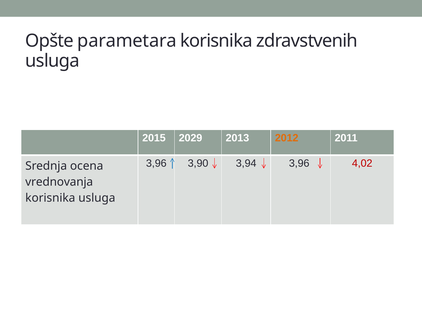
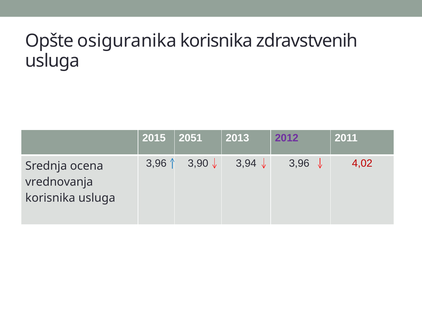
parametara: parametara -> osiguranika (127, 41)
2029: 2029 -> 2051 (191, 138)
2012 colour: orange -> purple (287, 138)
